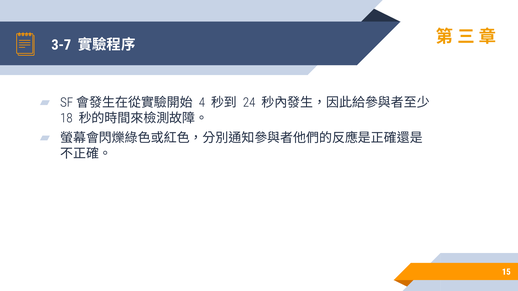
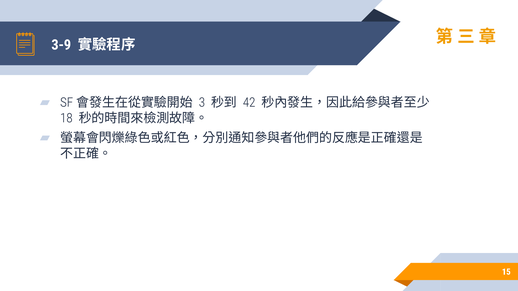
3-7: 3-7 -> 3-9 (61, 45)
4: 4 -> 3 (202, 103)
24: 24 -> 42 (249, 103)
